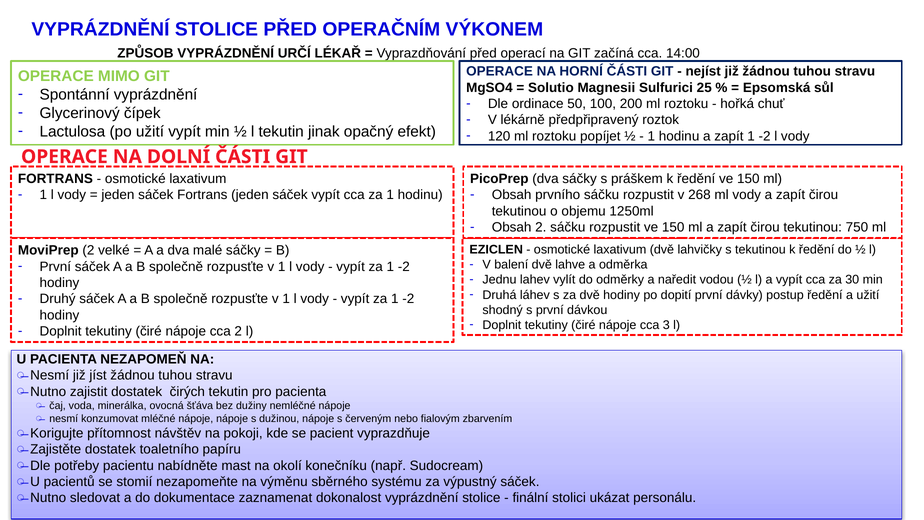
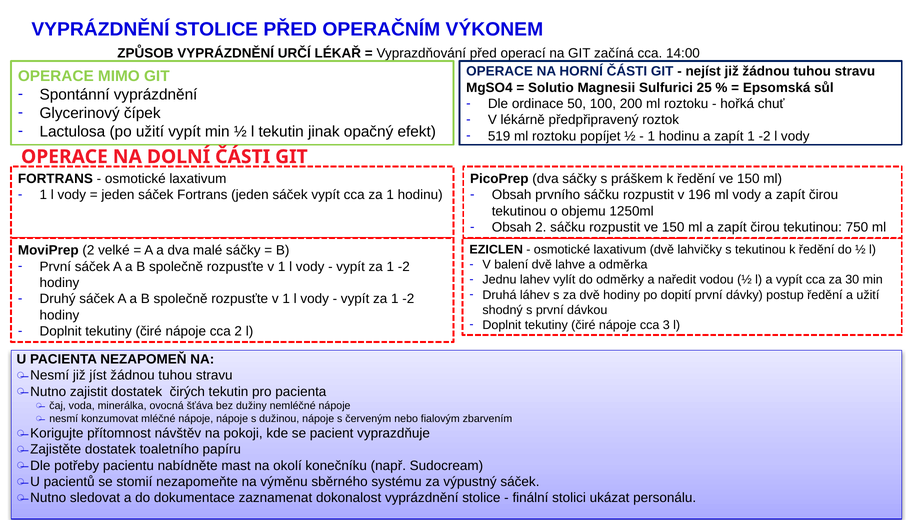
120: 120 -> 519 (499, 136)
268: 268 -> 196 (699, 195)
